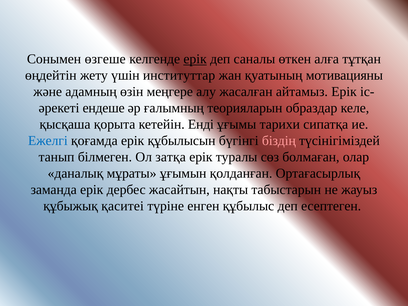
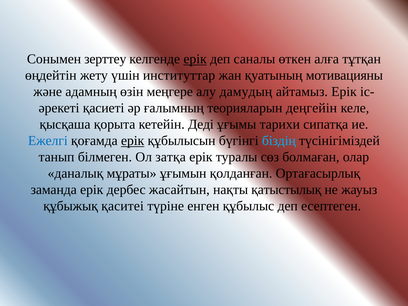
өзгеше: өзгеше -> зерттеу (105, 59)
жасалған: жасалған -> дамудың (246, 92)
ендеше: ендеше -> қасиеті (104, 108)
образдар: образдар -> деңгейін (311, 108)
Енді: Енді -> Деді (201, 124)
ерік underline: none -> present (133, 141)
біздің colour: pink -> light blue (279, 141)
табыстарын: табыстарын -> қатыстылық (286, 190)
